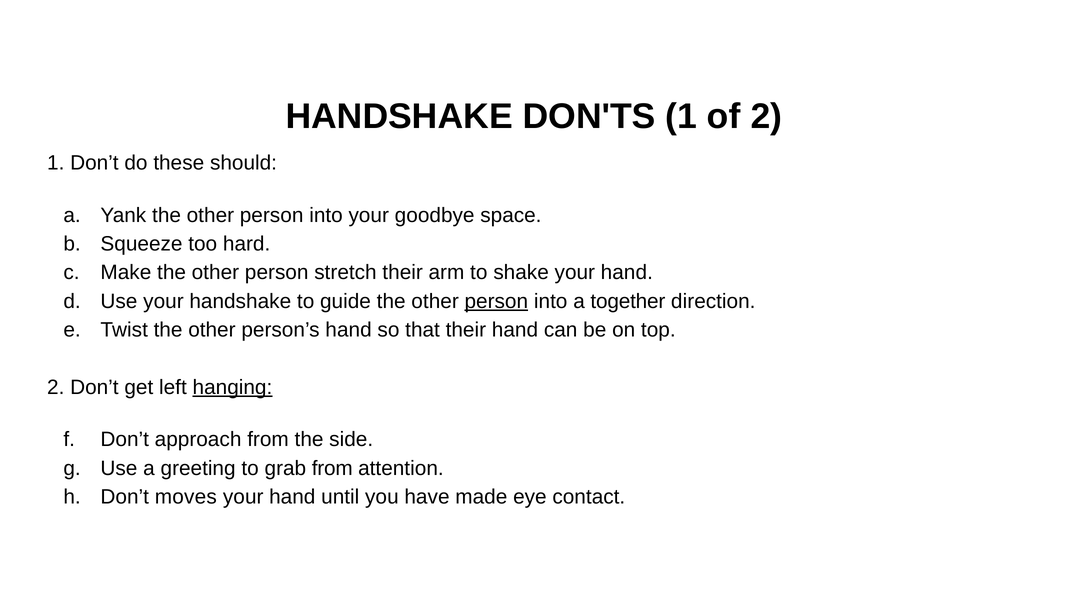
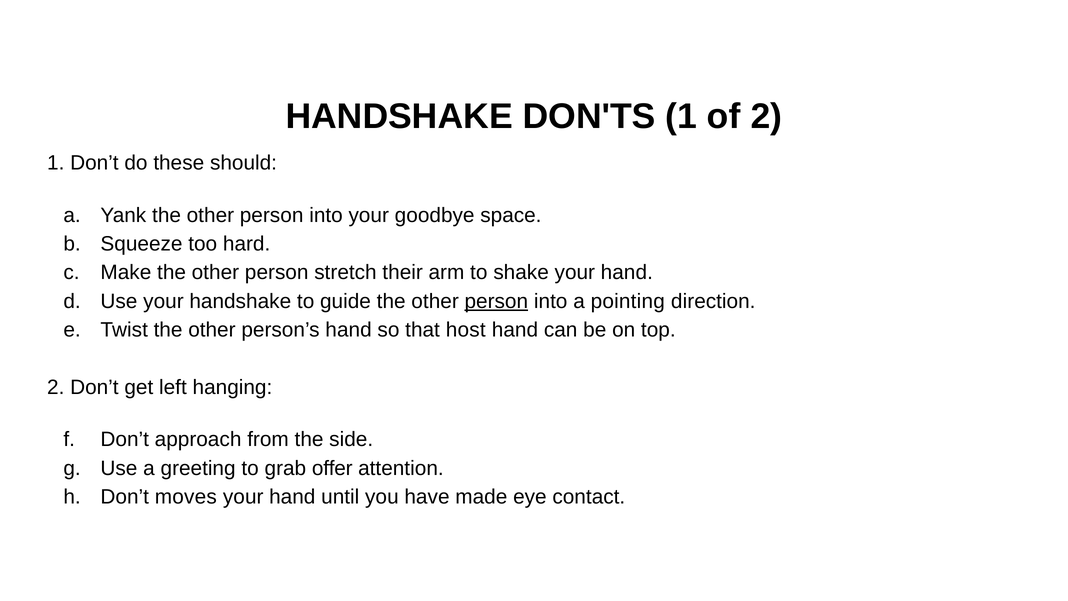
together: together -> pointing (628, 301)
that their: their -> host (466, 330)
hanging underline: present -> none (232, 387)
grab from: from -> offer (332, 468)
